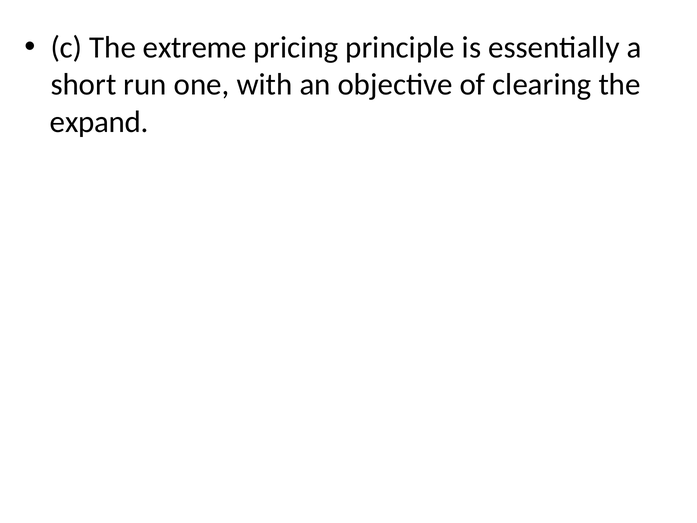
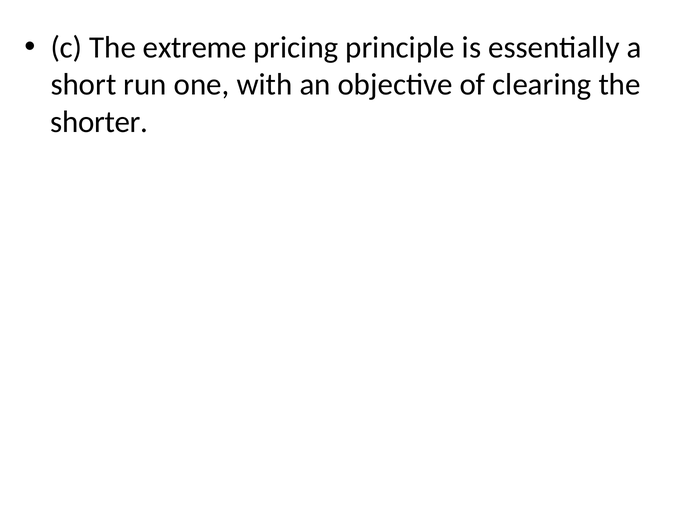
expand: expand -> shorter (99, 122)
